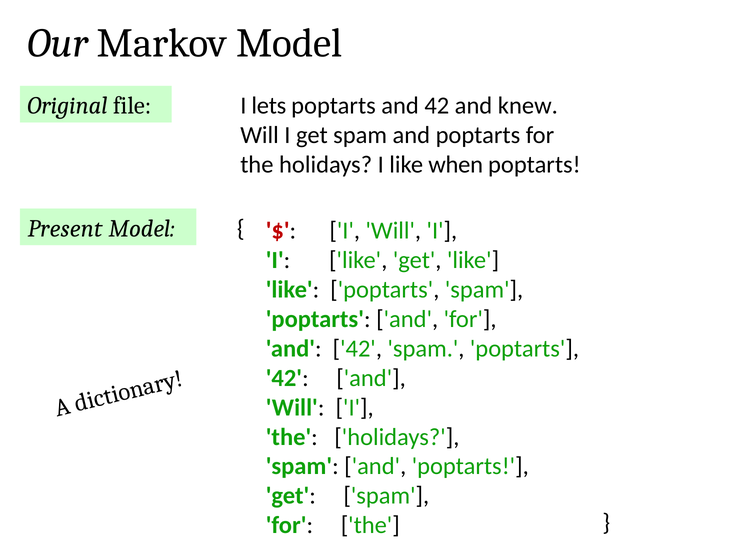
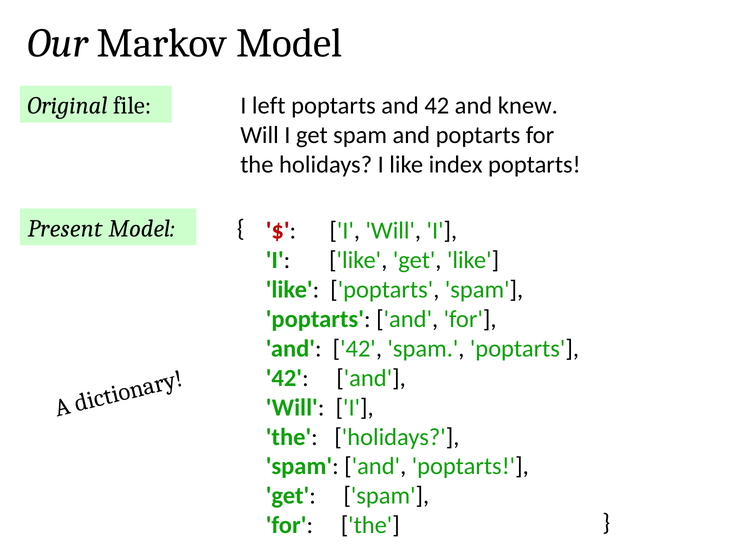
lets: lets -> left (269, 106)
when: when -> index (456, 165)
